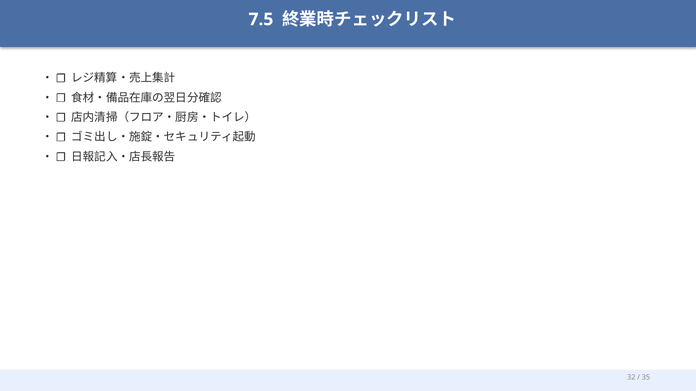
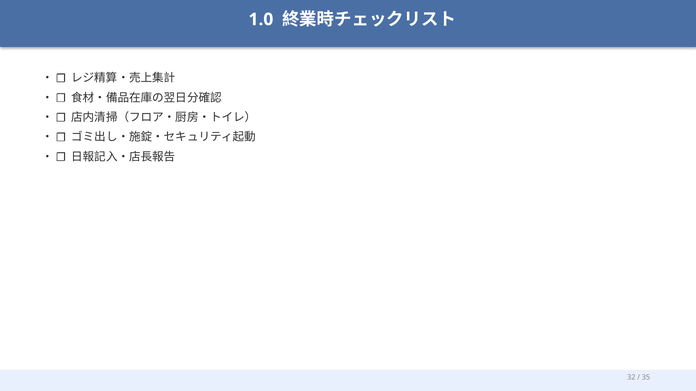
7.5: 7.5 -> 1.0 (261, 19)
